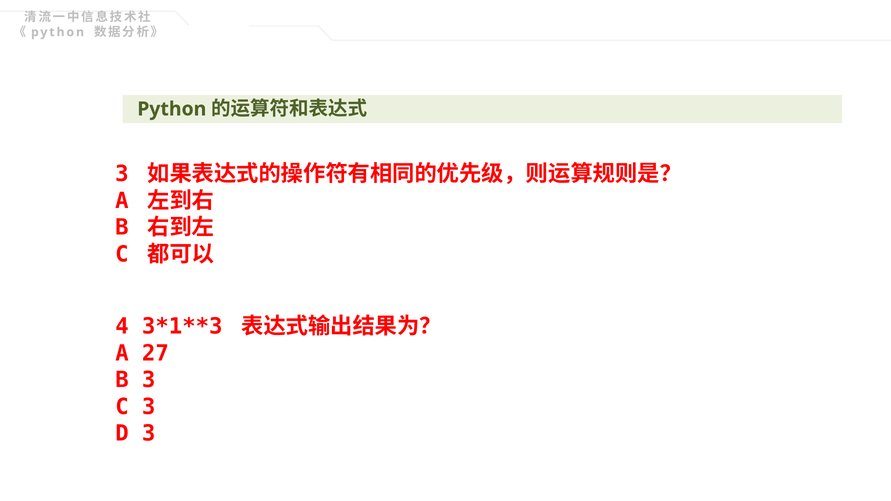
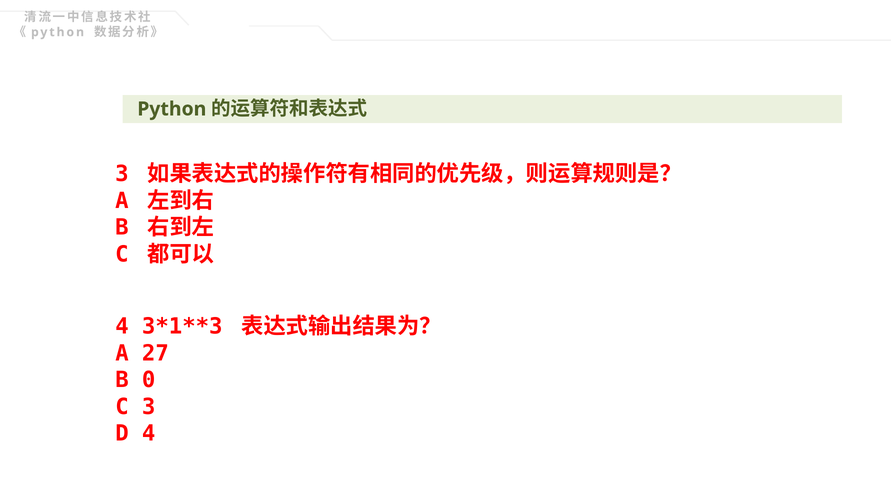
B 3: 3 -> 0 (149, 380)
D 3: 3 -> 4 (149, 434)
